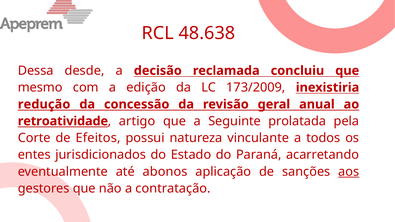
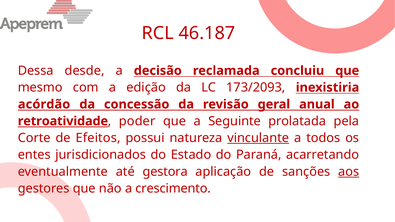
48.638: 48.638 -> 46.187 (207, 33)
173/2009: 173/2009 -> 173/2093 (256, 88)
redução: redução -> acórdão (44, 104)
artigo: artigo -> poder (137, 121)
vinculante underline: none -> present (258, 138)
abonos: abonos -> gestora (165, 172)
contratação: contratação -> crescimento (173, 189)
